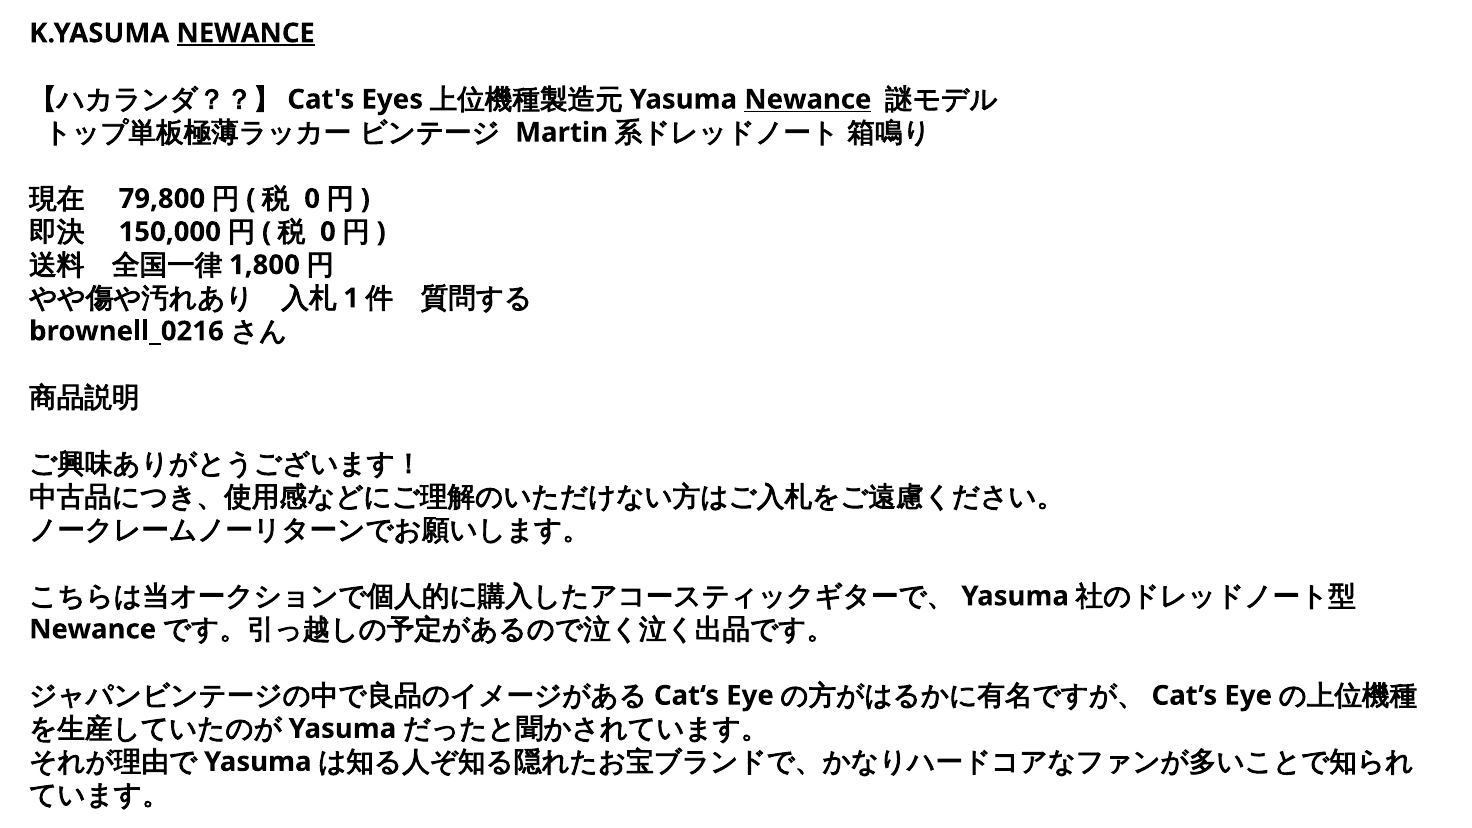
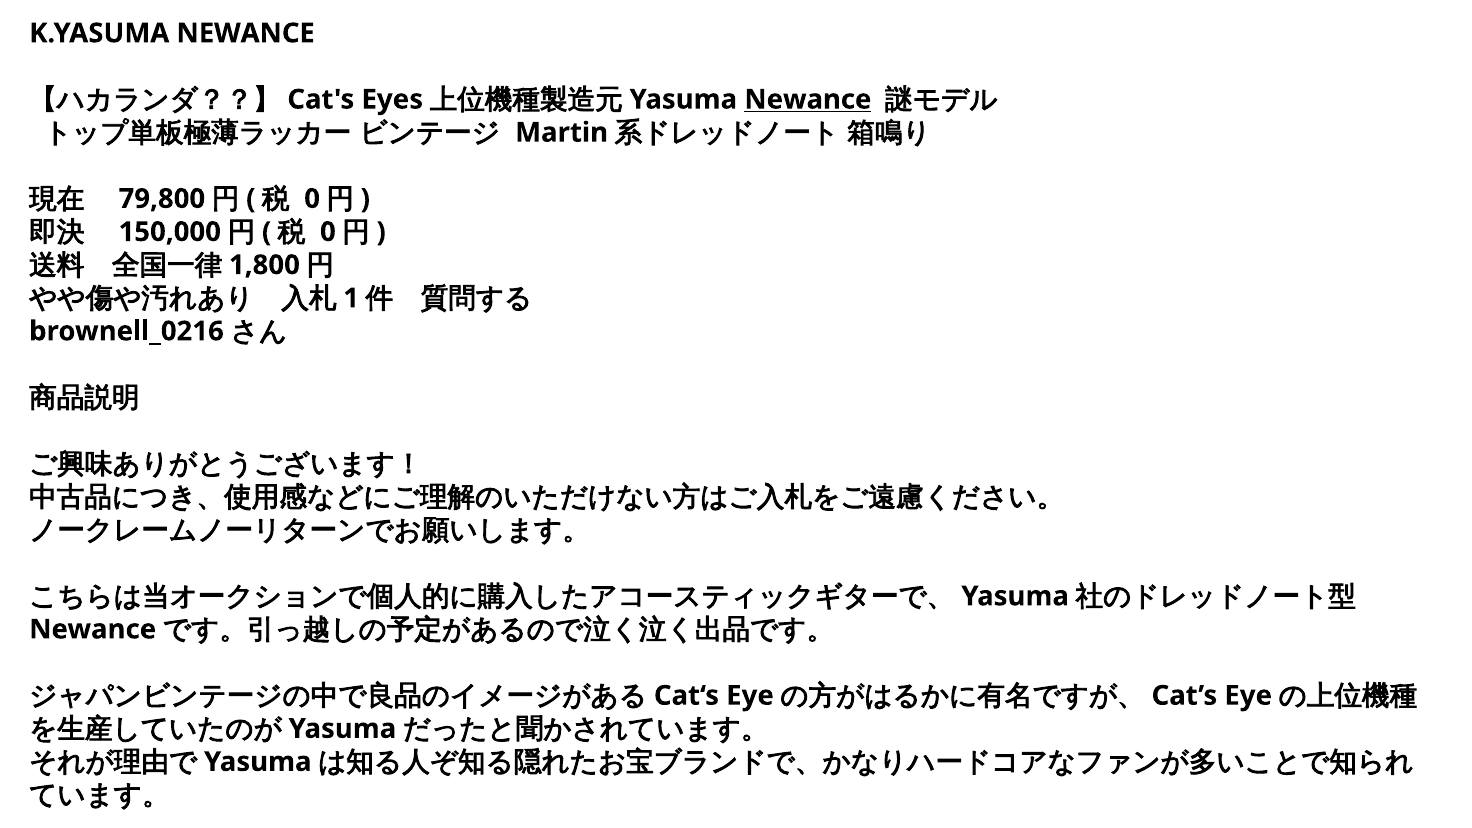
NEWANCE underline: present -> none (246, 33)
